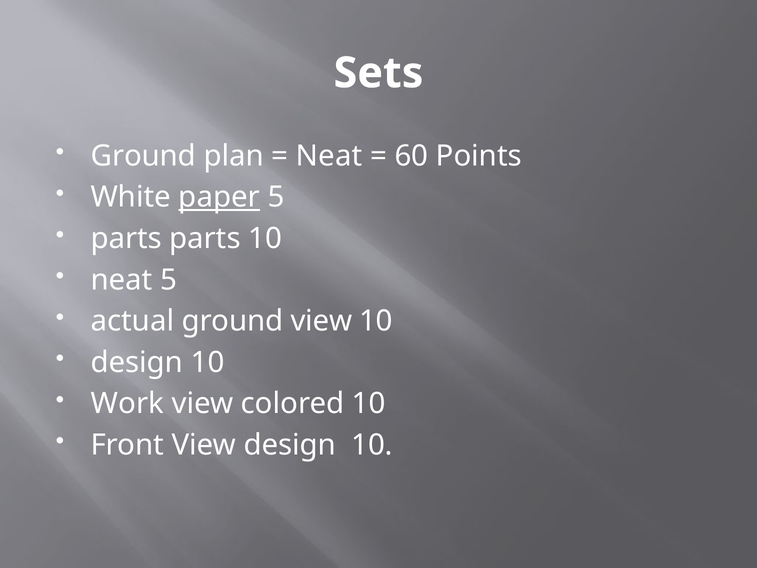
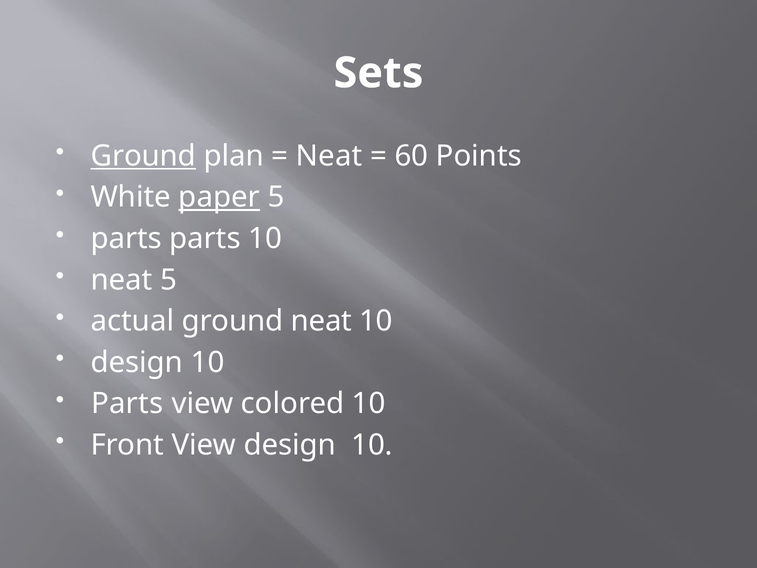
Ground underline: none -> present (143, 156)
ground view: view -> neat (322, 321)
Work: Work -> Parts (127, 403)
